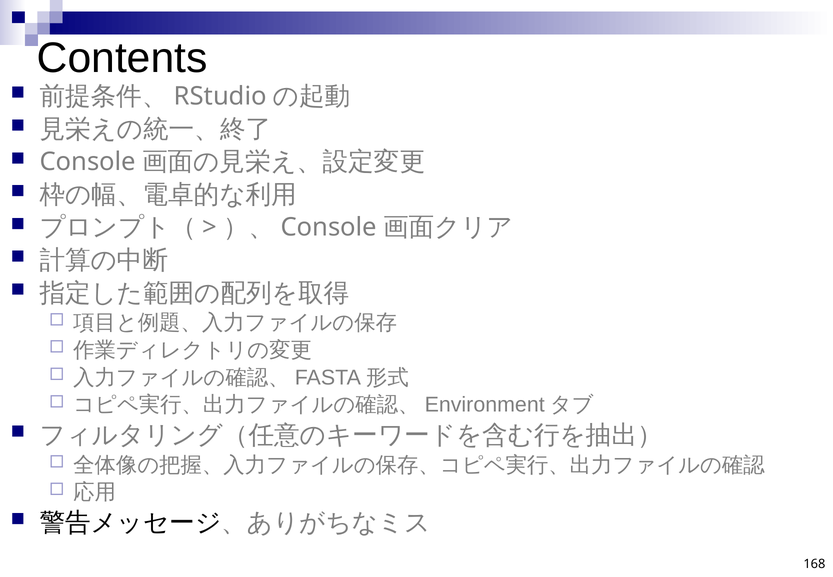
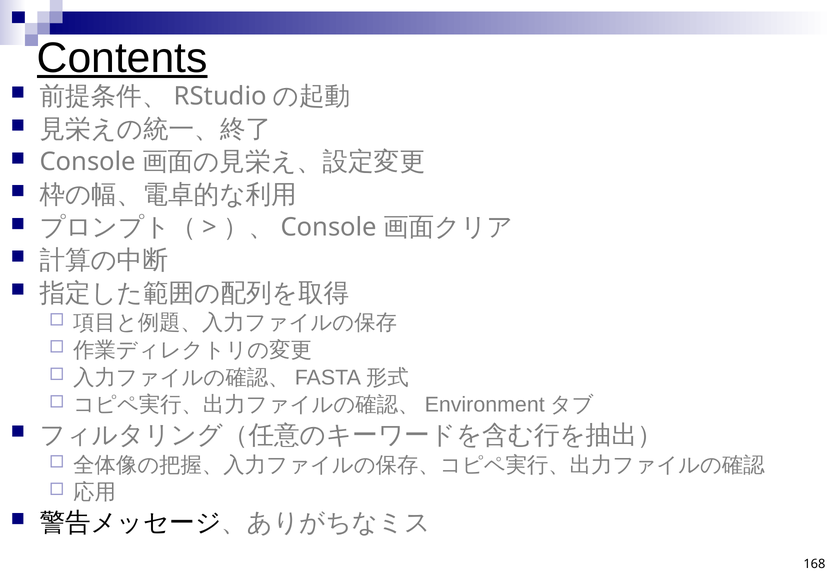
Contents underline: none -> present (122, 58)
